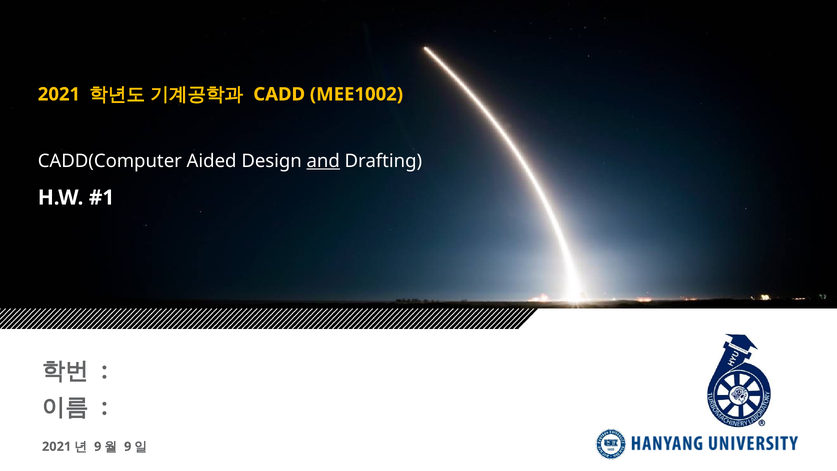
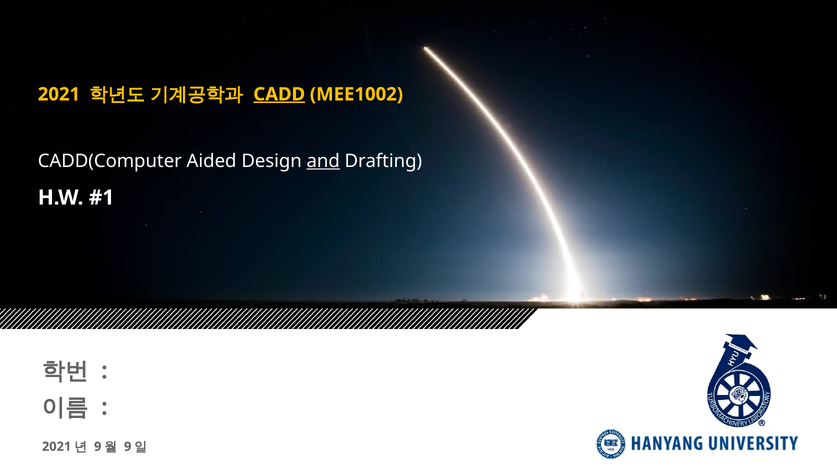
CADD underline: none -> present (279, 94)
